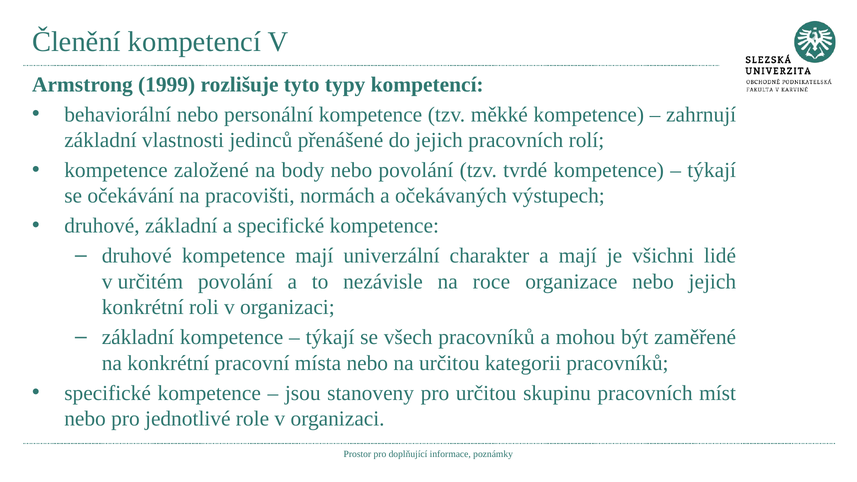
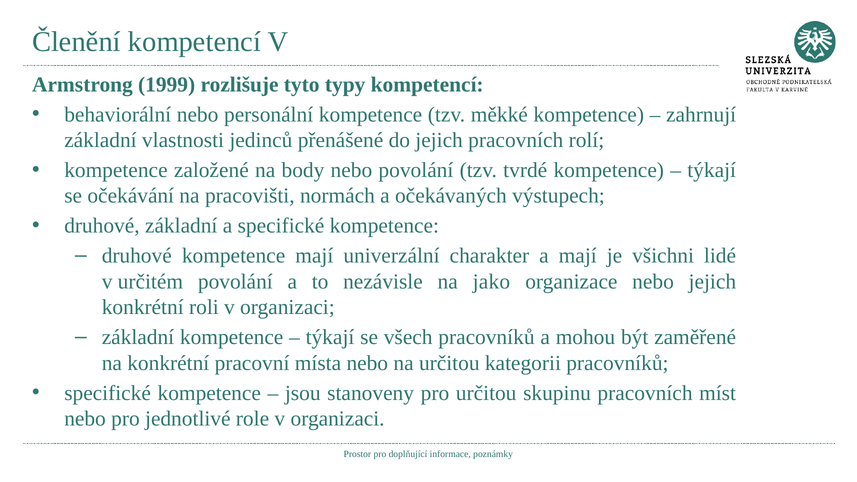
roce: roce -> jako (491, 282)
